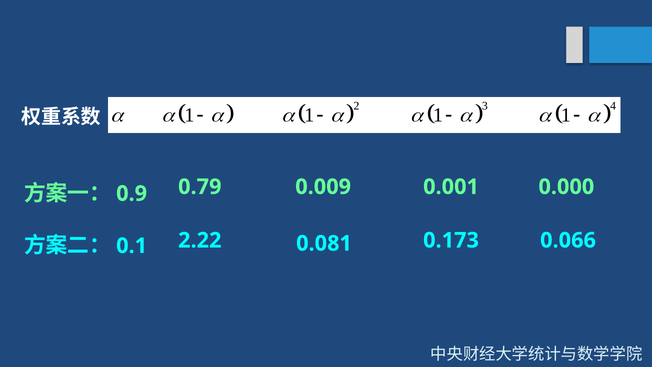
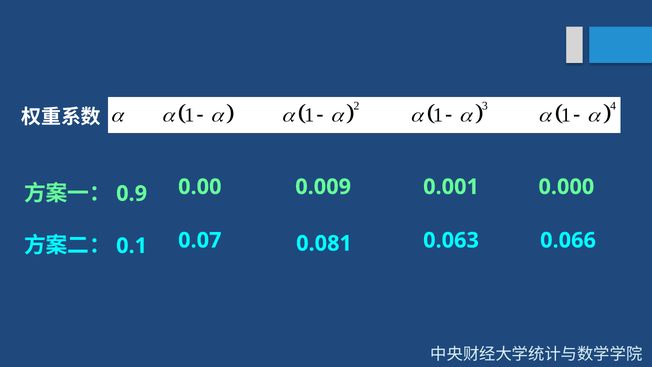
0.79: 0.79 -> 0.00 (200, 187)
2.22: 2.22 -> 0.07 (200, 240)
0.173: 0.173 -> 0.063 (451, 240)
